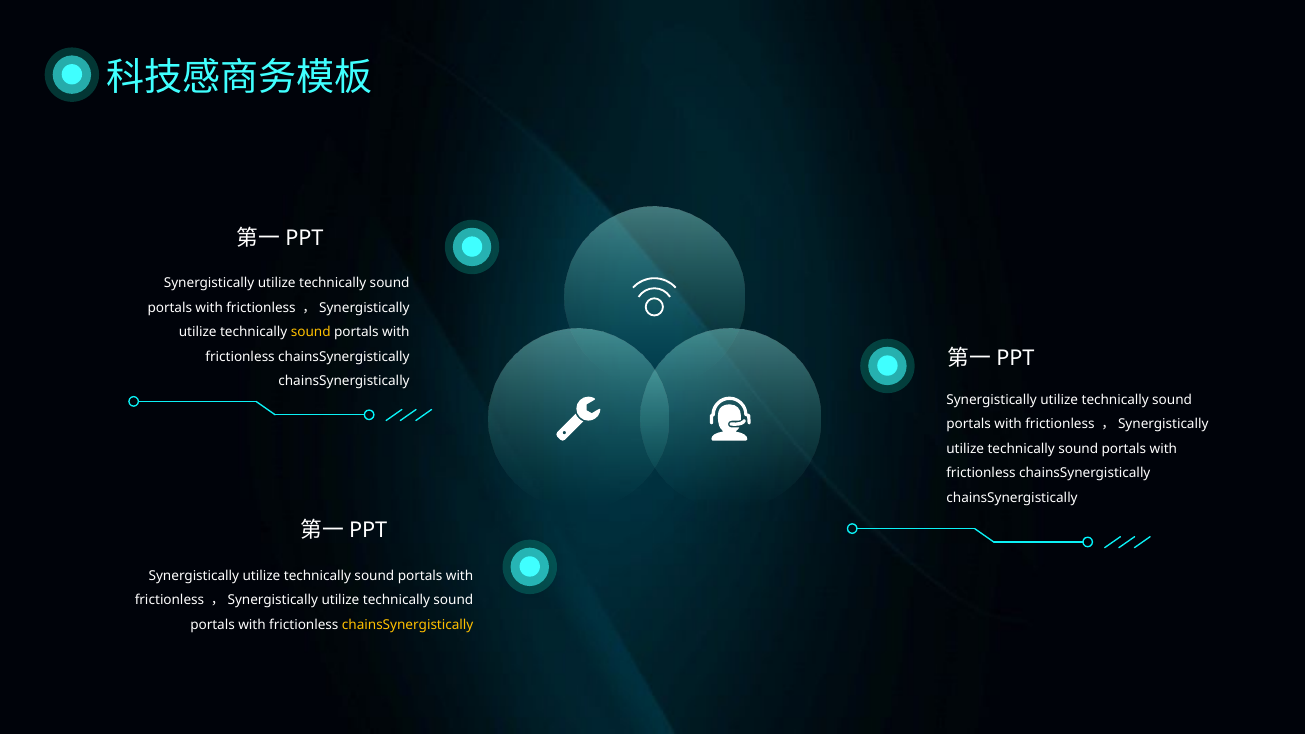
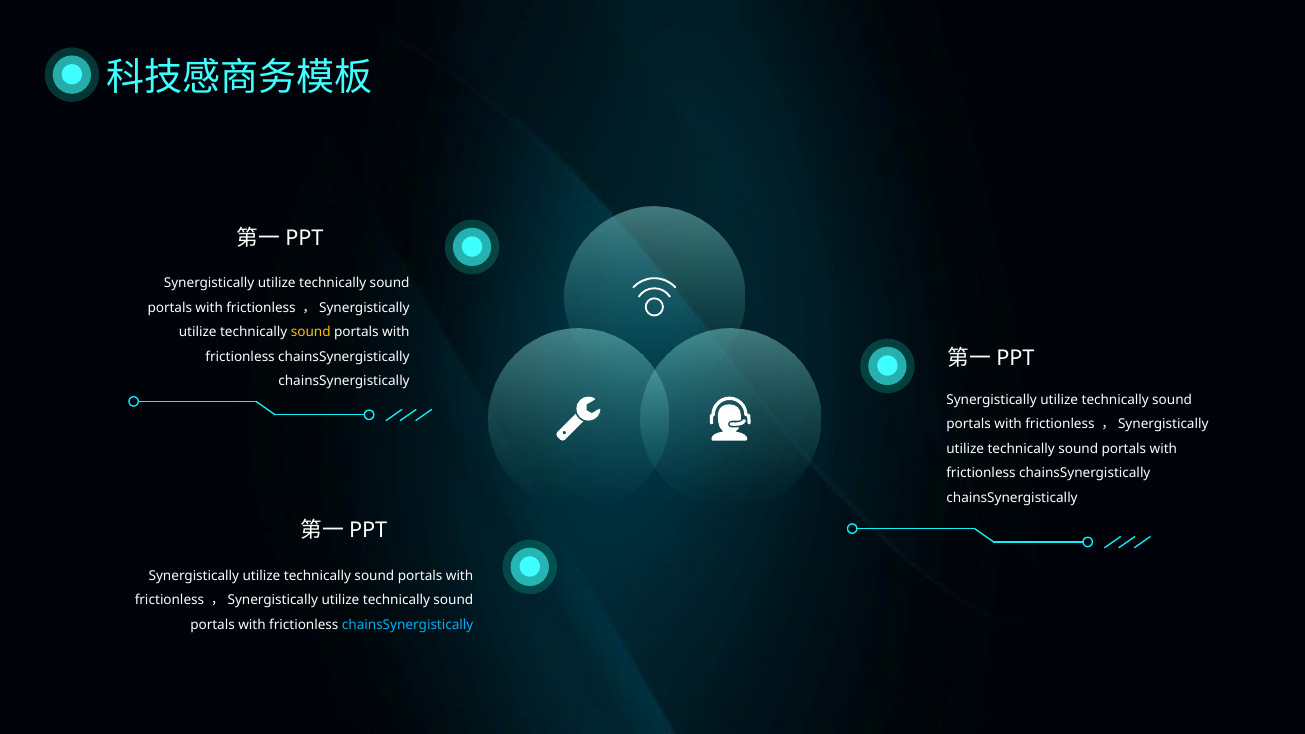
chainsSynergistically colour: yellow -> light blue (408, 625)
